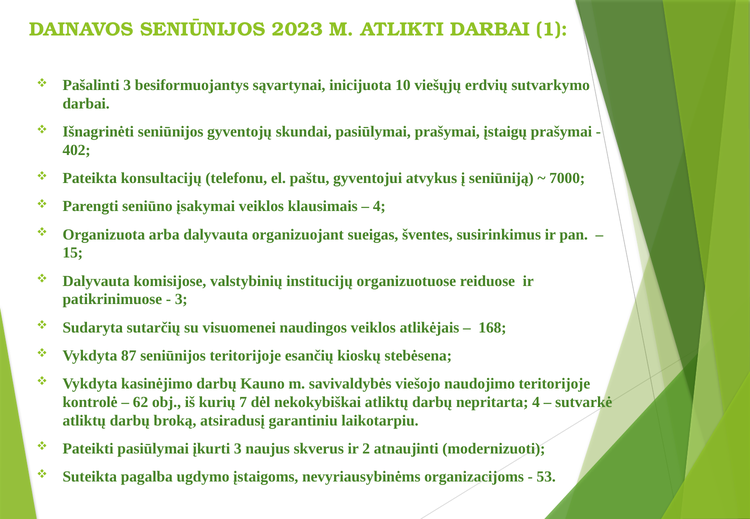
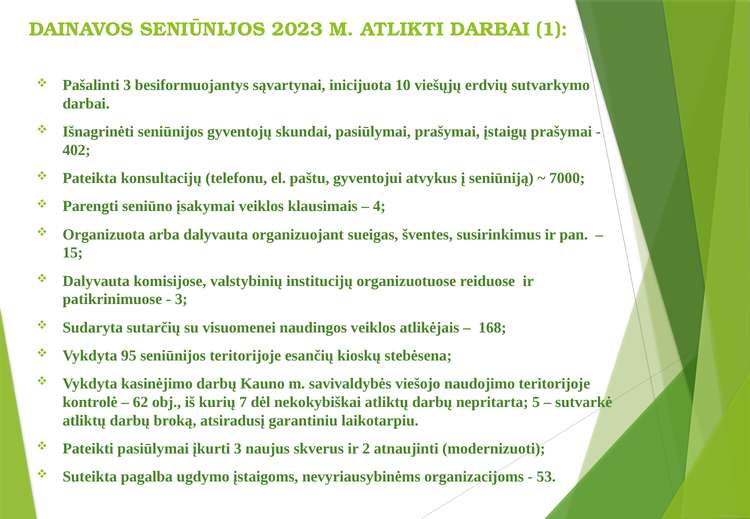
87: 87 -> 95 (129, 356)
nepritarta 4: 4 -> 5 (536, 402)
